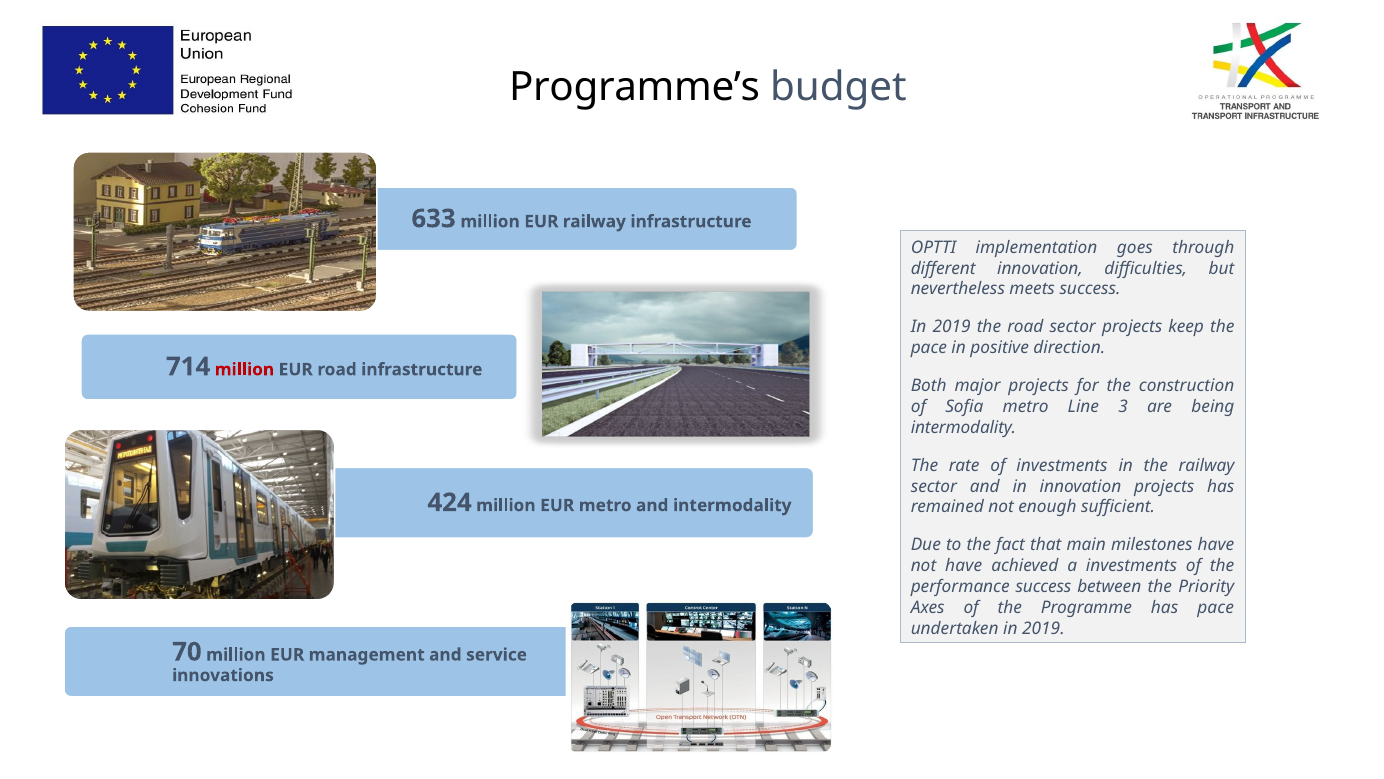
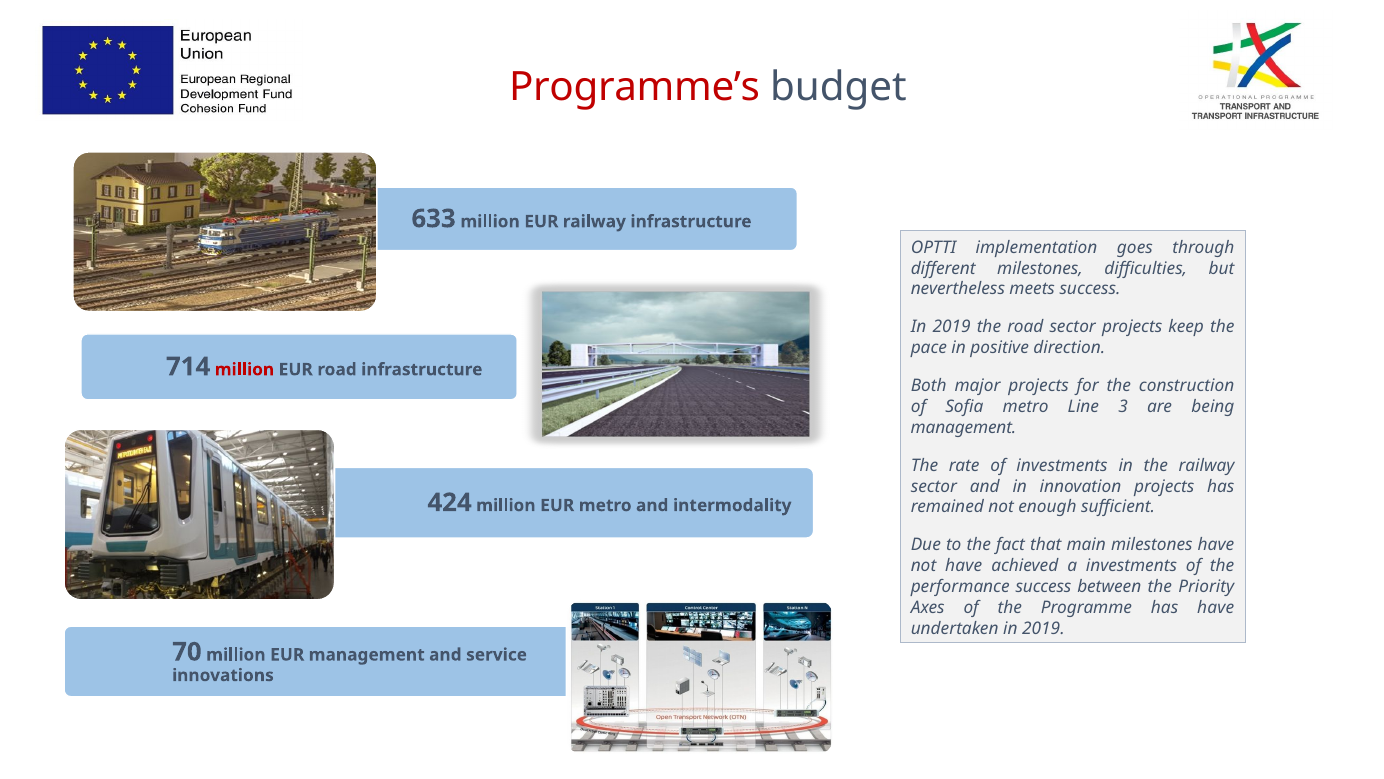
Programme’s colour: black -> red (635, 87)
different innovation: innovation -> milestones (1040, 268)
intermodality: intermodality -> management (964, 427)
has pace: pace -> have (1216, 607)
